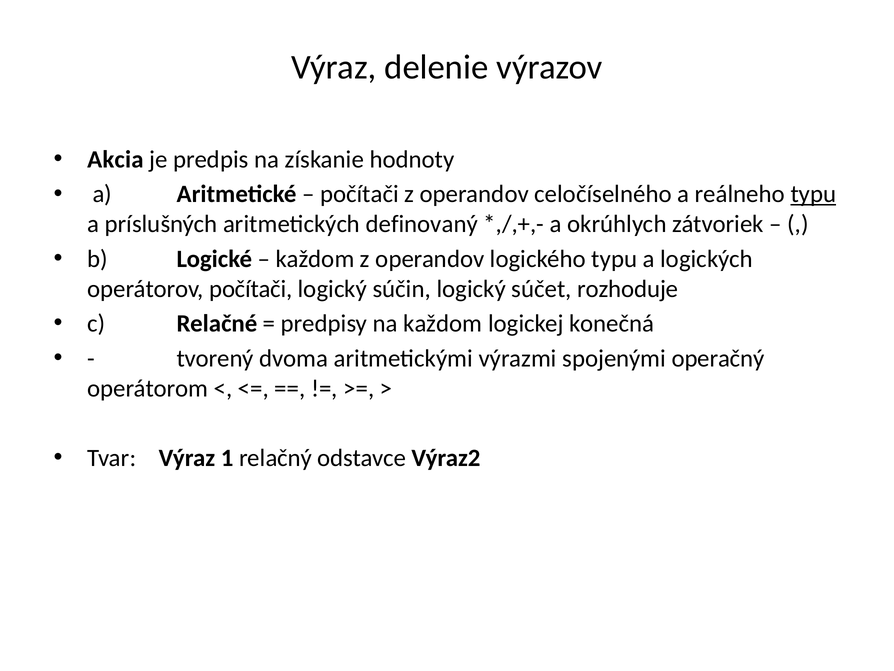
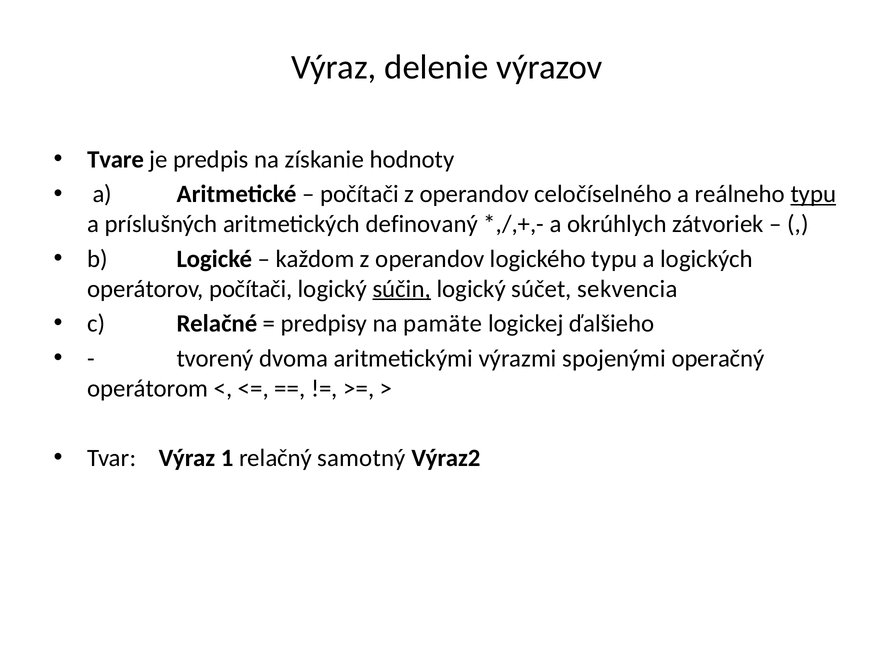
Akcia: Akcia -> Tvare (116, 159)
súčin underline: none -> present (402, 289)
rozhoduje: rozhoduje -> sekvencia (627, 289)
na každom: každom -> pamäte (443, 323)
konečná: konečná -> ďalšieho (612, 323)
odstavce: odstavce -> samotný (361, 458)
